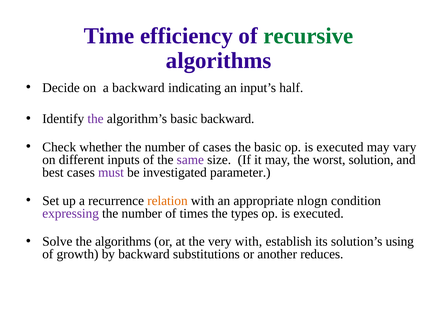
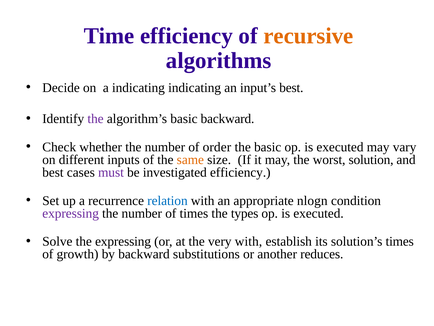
recursive colour: green -> orange (308, 36)
a backward: backward -> indicating (138, 88)
input’s half: half -> best (291, 88)
of cases: cases -> order (217, 147)
same colour: purple -> orange (190, 160)
investigated parameter: parameter -> efficiency (240, 172)
relation colour: orange -> blue (167, 200)
the algorithms: algorithms -> expressing (123, 241)
solution’s using: using -> times (400, 241)
